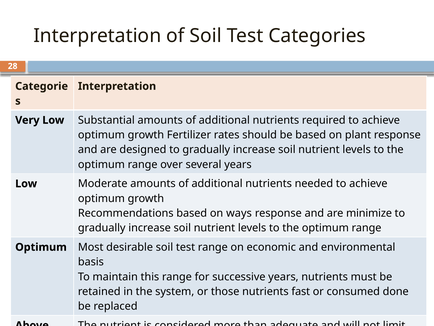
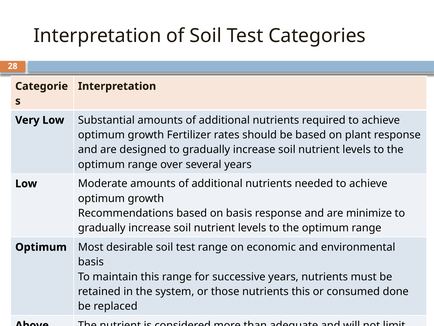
on ways: ways -> basis (239, 213)
nutrients fast: fast -> this (301, 291)
